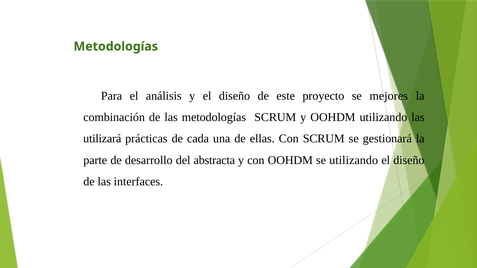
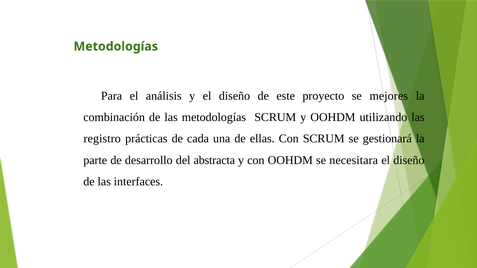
utilizará: utilizará -> registro (102, 139)
se utilizando: utilizando -> necesitara (354, 160)
